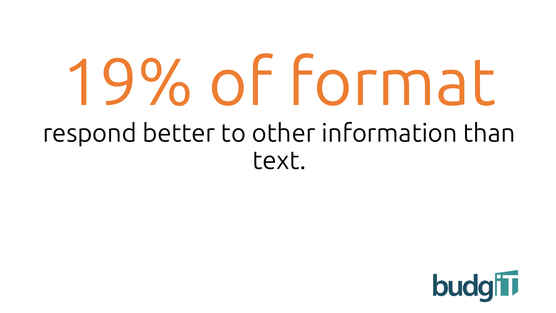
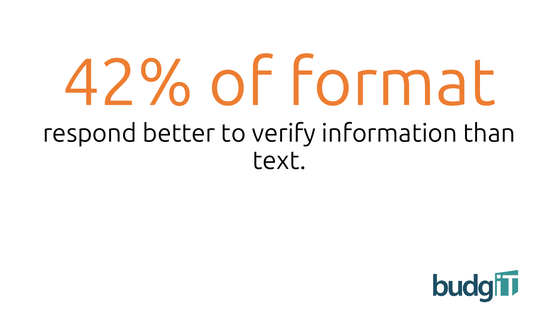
19%: 19% -> 42% (128, 83)
other: other -> verify (284, 133)
